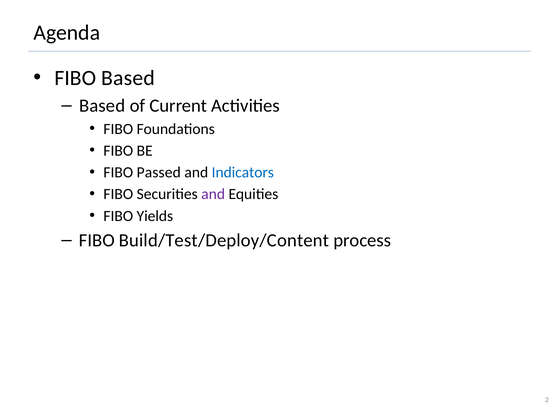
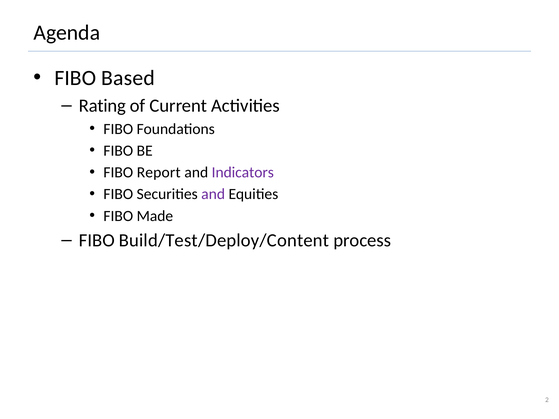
Based: Based -> Rating (102, 106)
Passed: Passed -> Report (159, 173)
Indicators colour: blue -> purple (243, 173)
Yields: Yields -> Made (155, 216)
